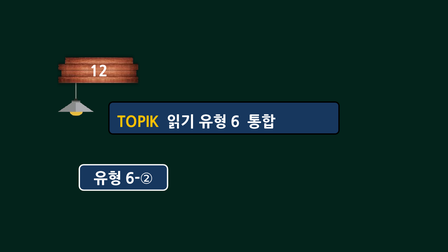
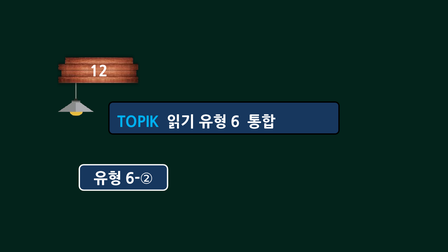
TOPIK colour: yellow -> light blue (138, 122)
